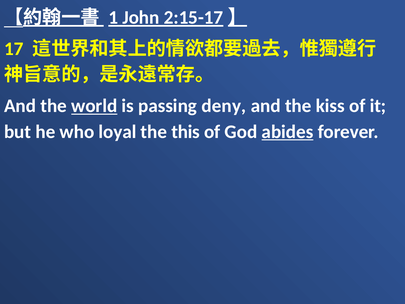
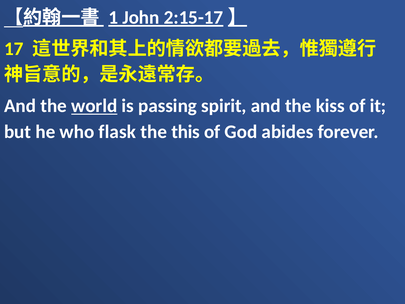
deny: deny -> spirit (224, 106)
loyal: loyal -> flask (117, 132)
abides underline: present -> none (288, 132)
